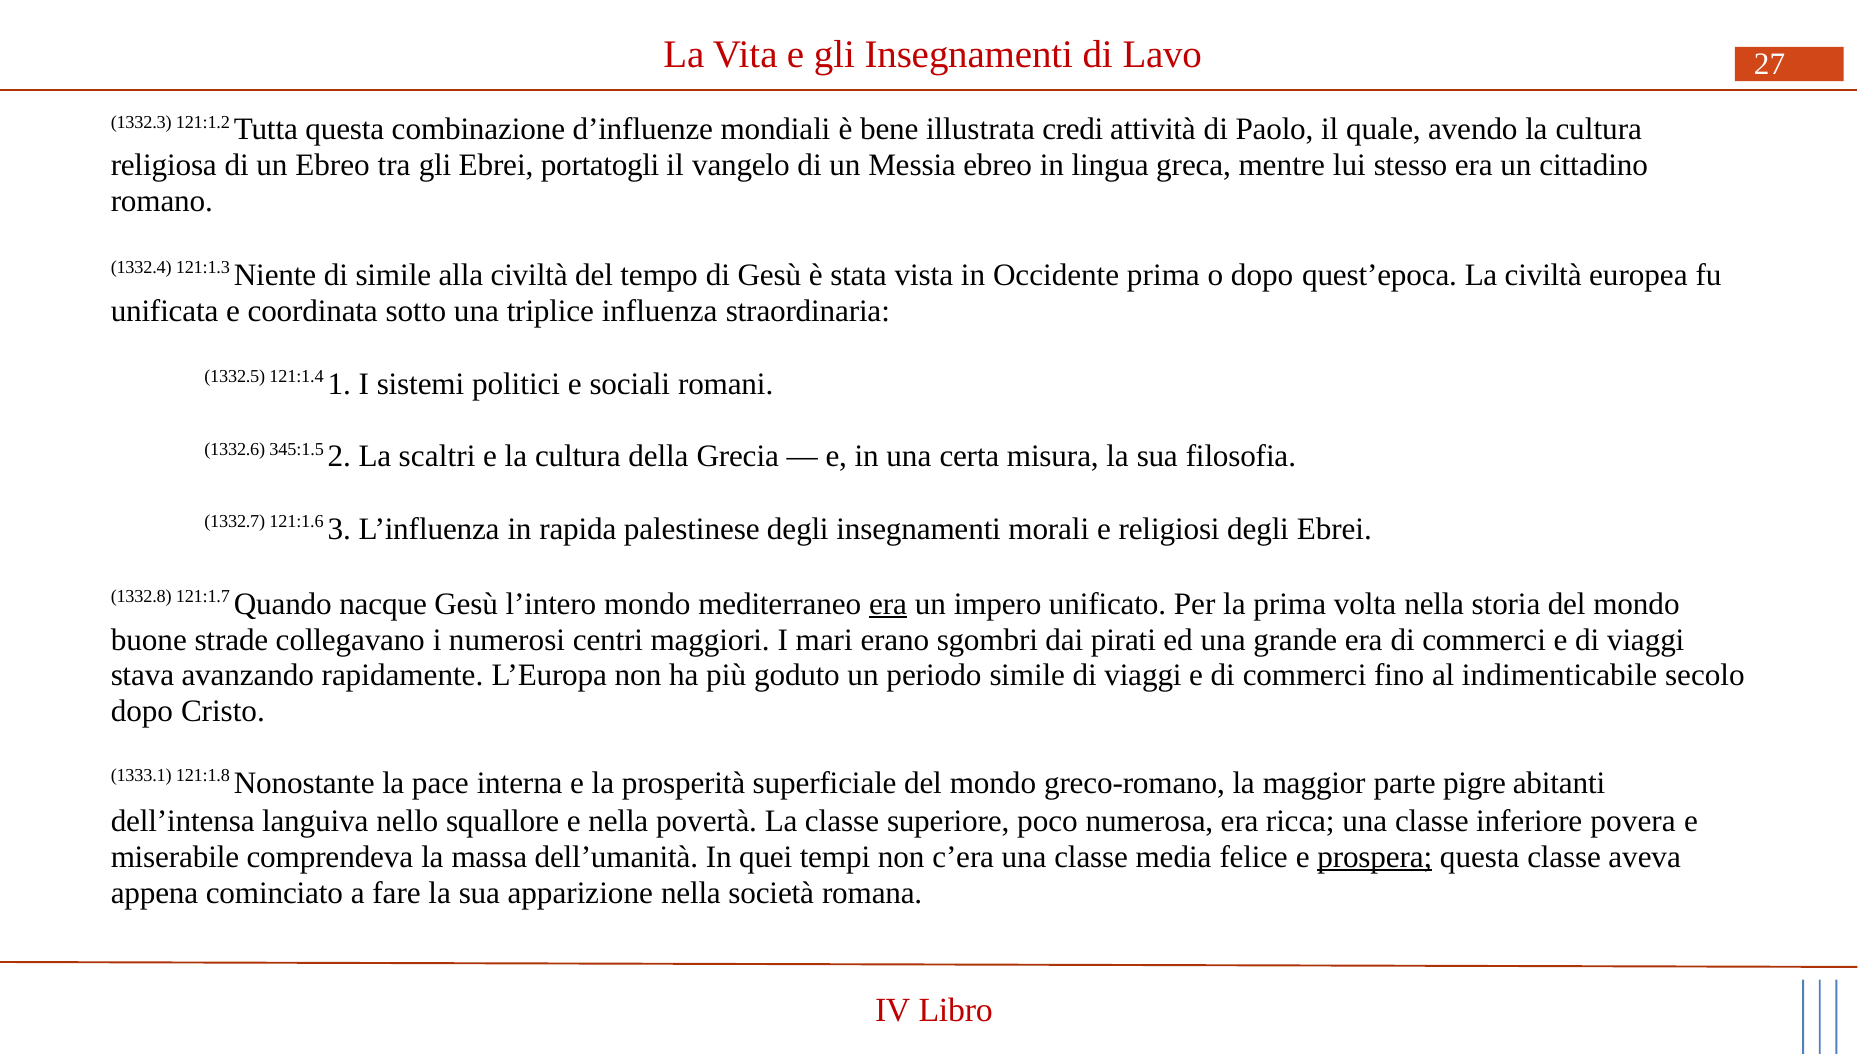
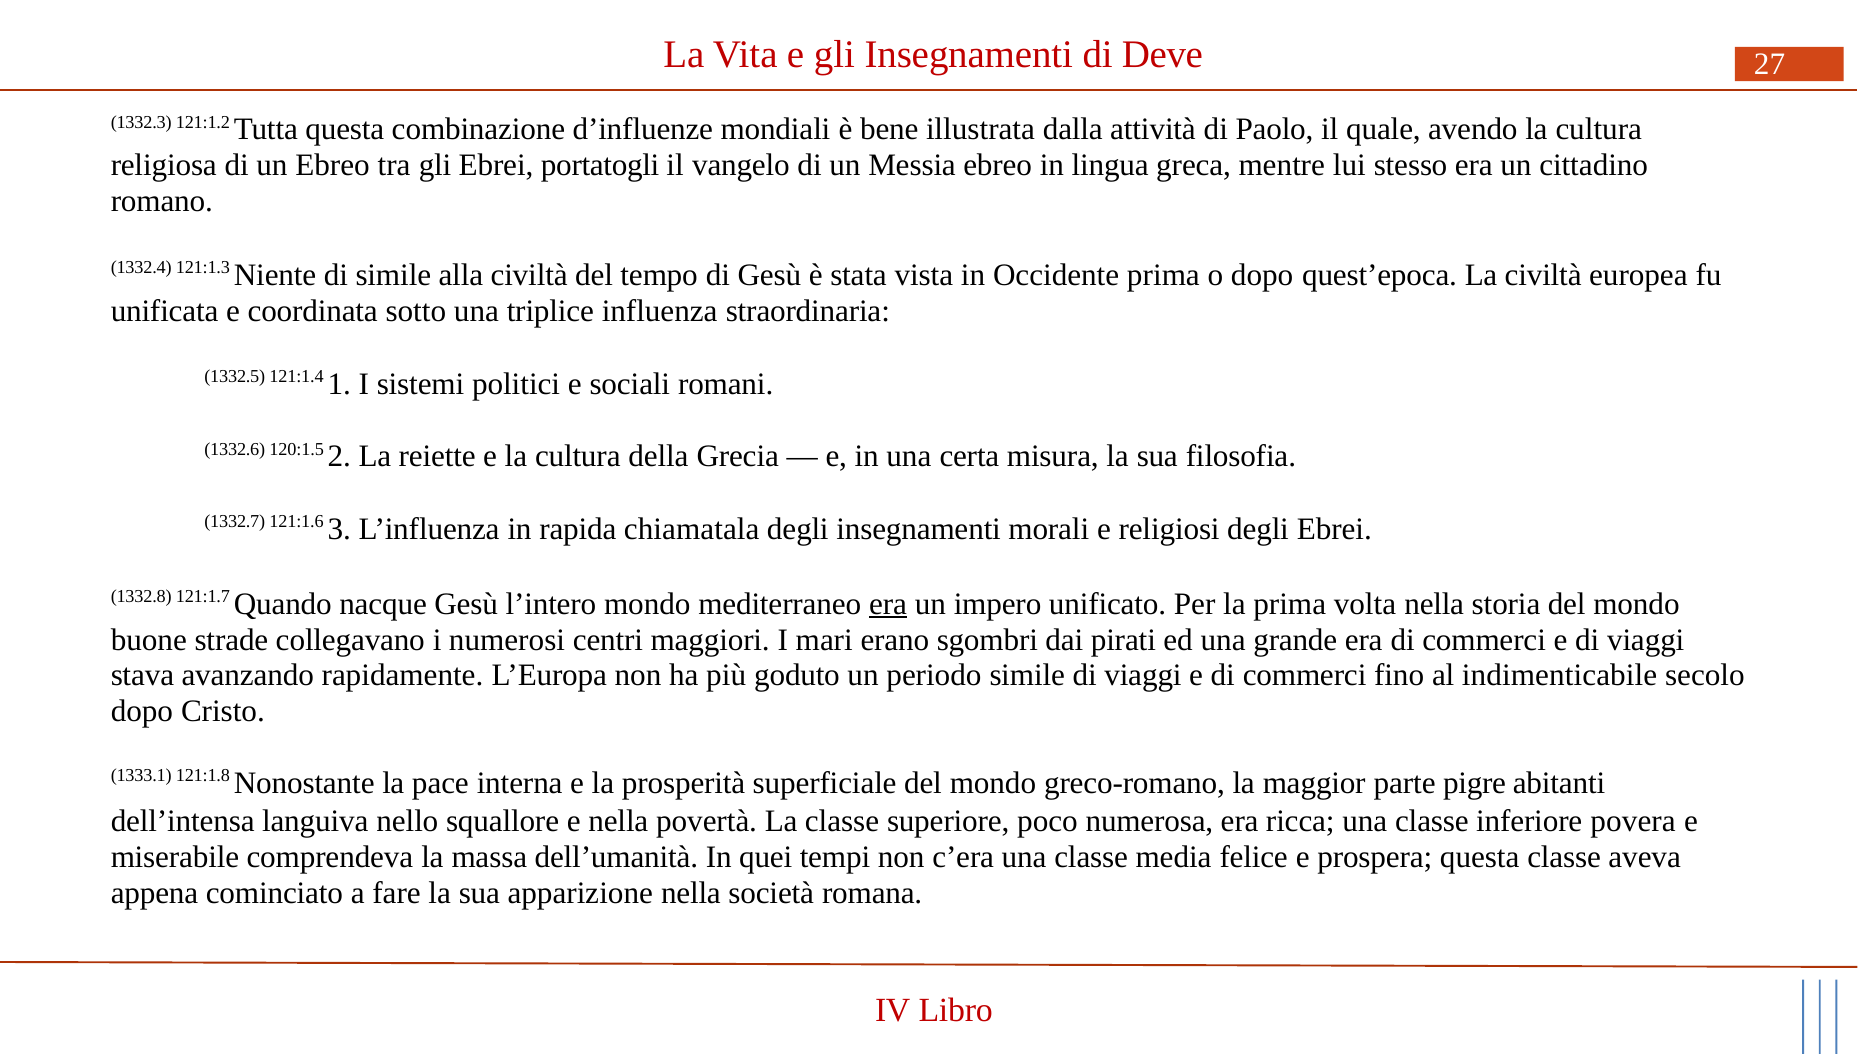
Lavo: Lavo -> Deve (1162, 55)
credi: credi -> dalla (1073, 130)
345:1.5: 345:1.5 -> 120:1.5 (297, 449)
scaltri: scaltri -> reiette (437, 456)
palestinese: palestinese -> chiamatala (692, 529)
prospera underline: present -> none (1375, 857)
